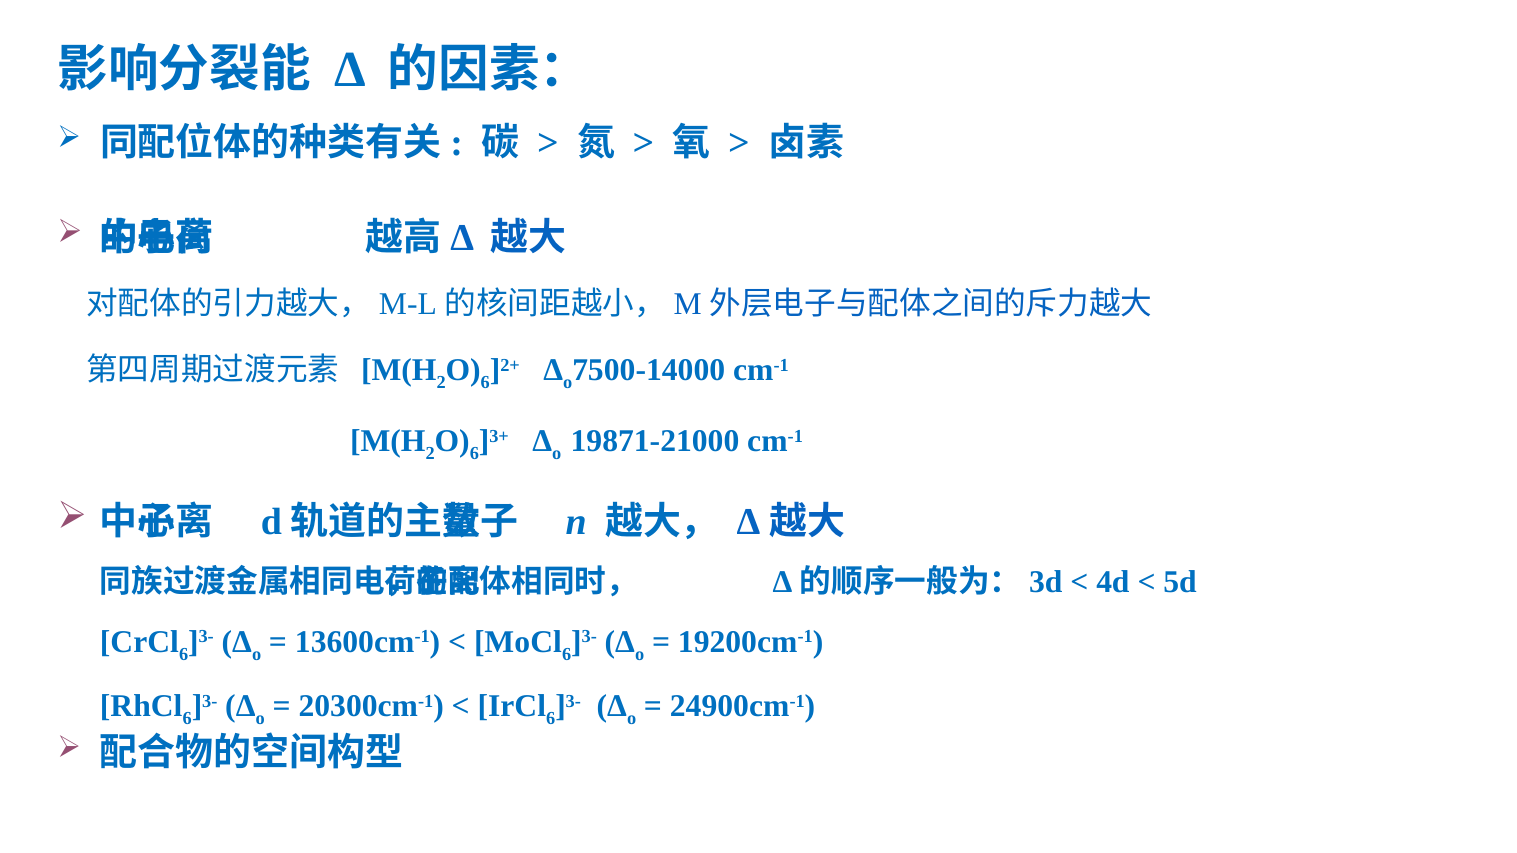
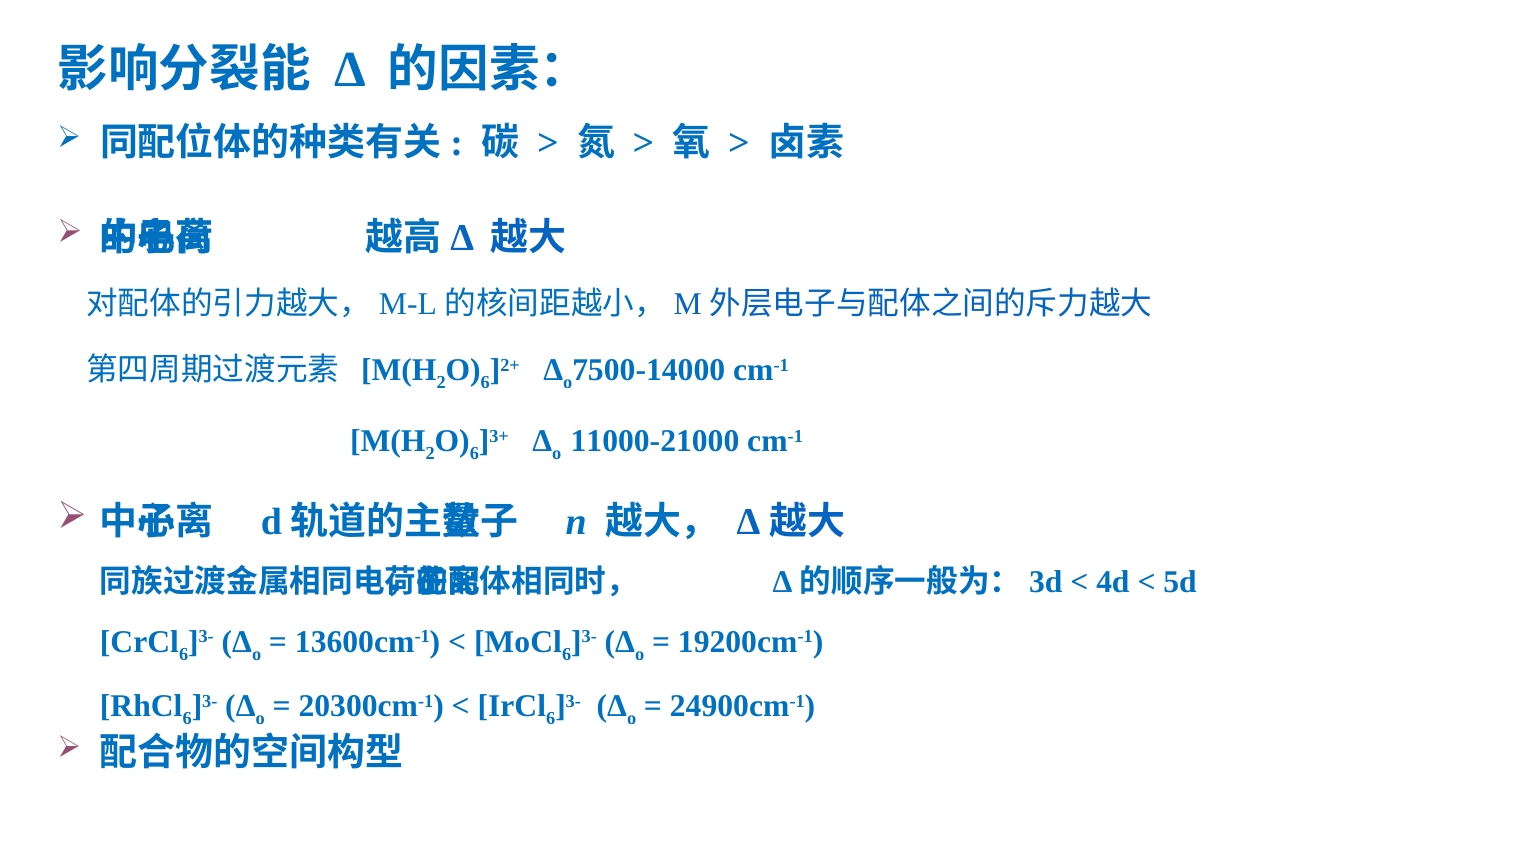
19871-21000: 19871-21000 -> 11000-21000 (655, 441)
